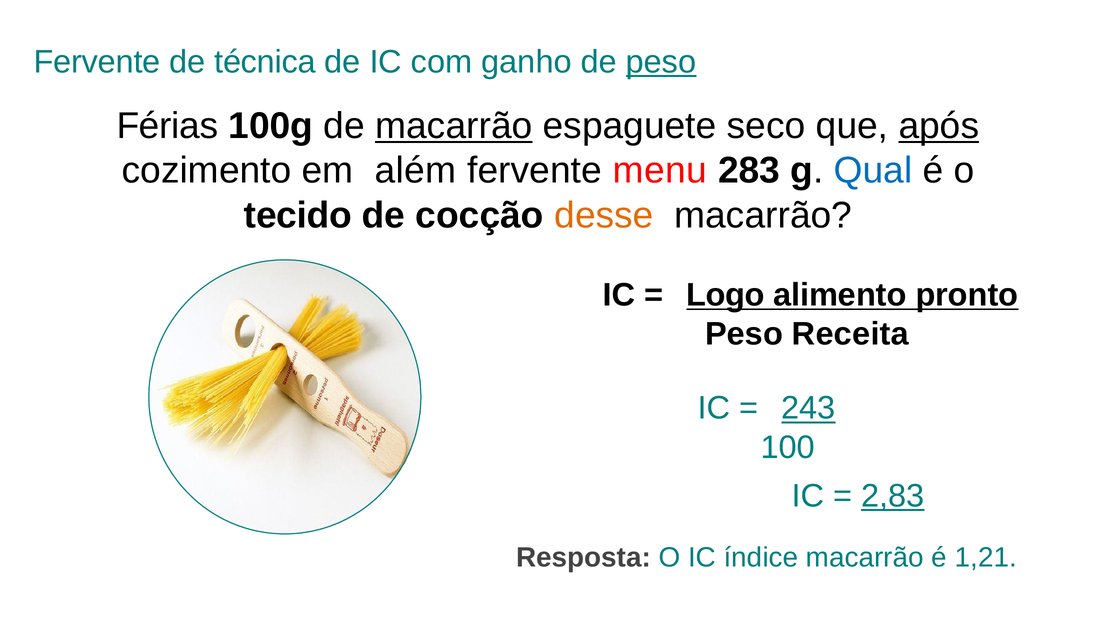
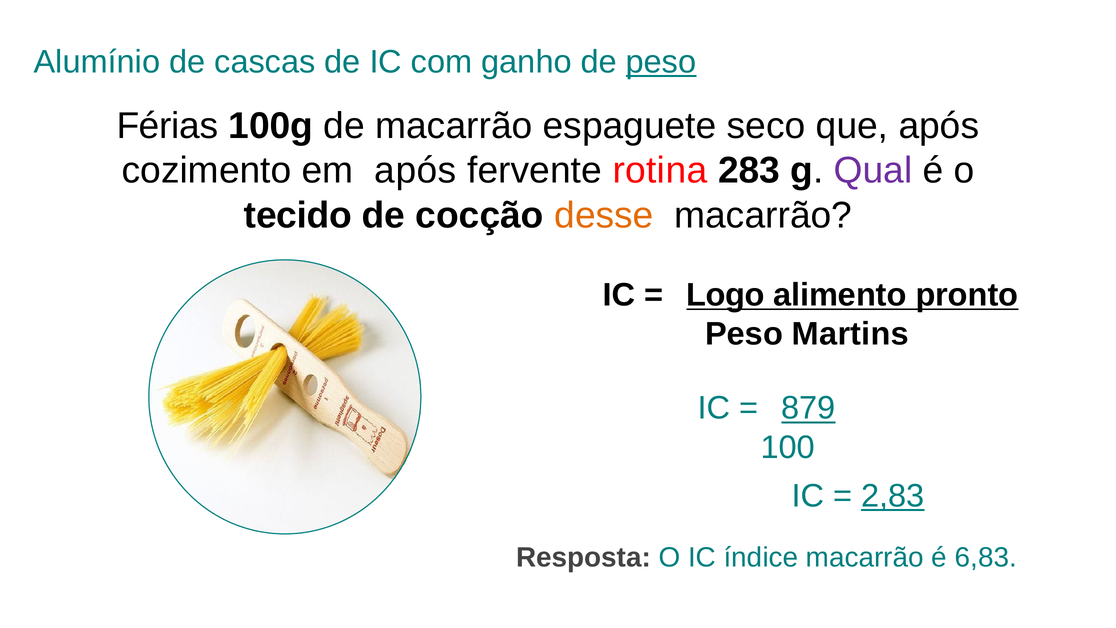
Fervente: Fervente -> Alumínio (97, 62)
técnica: técnica -> cascas (265, 62)
macarrão underline: present -> none (454, 126)
após underline: present -> none (939, 126)
em além: além -> após (415, 171)
menu: menu -> rotina (660, 171)
Qual colour: blue -> purple (873, 171)
Receita: Receita -> Martins (850, 334)
243: 243 -> 879 (808, 408)
1,21: 1,21 -> 6,83 (986, 557)
